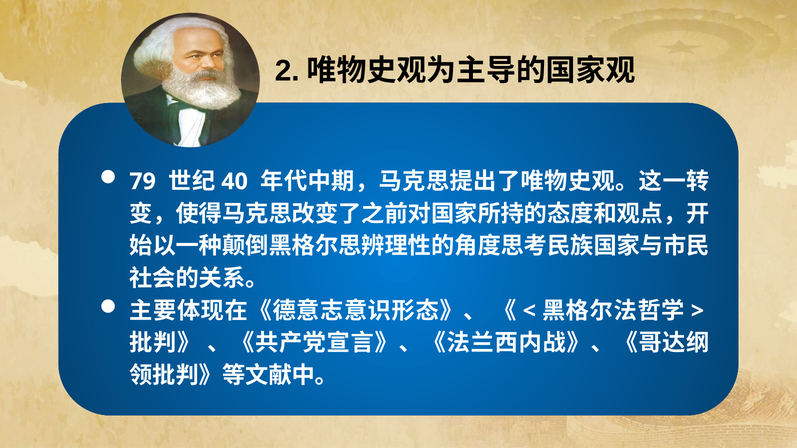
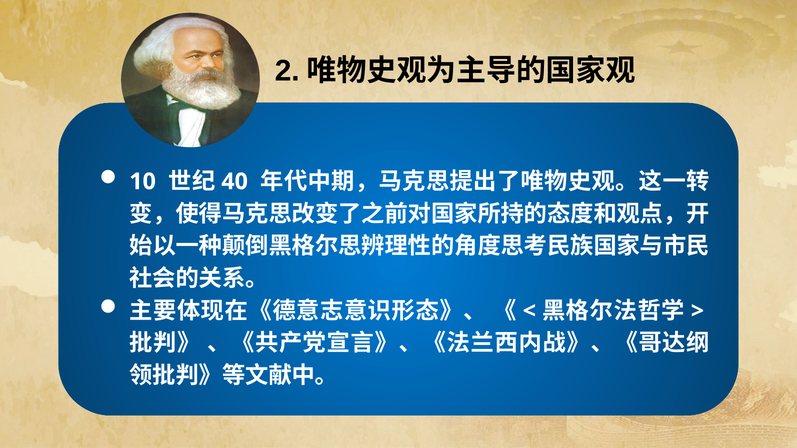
79: 79 -> 10 (143, 182)
